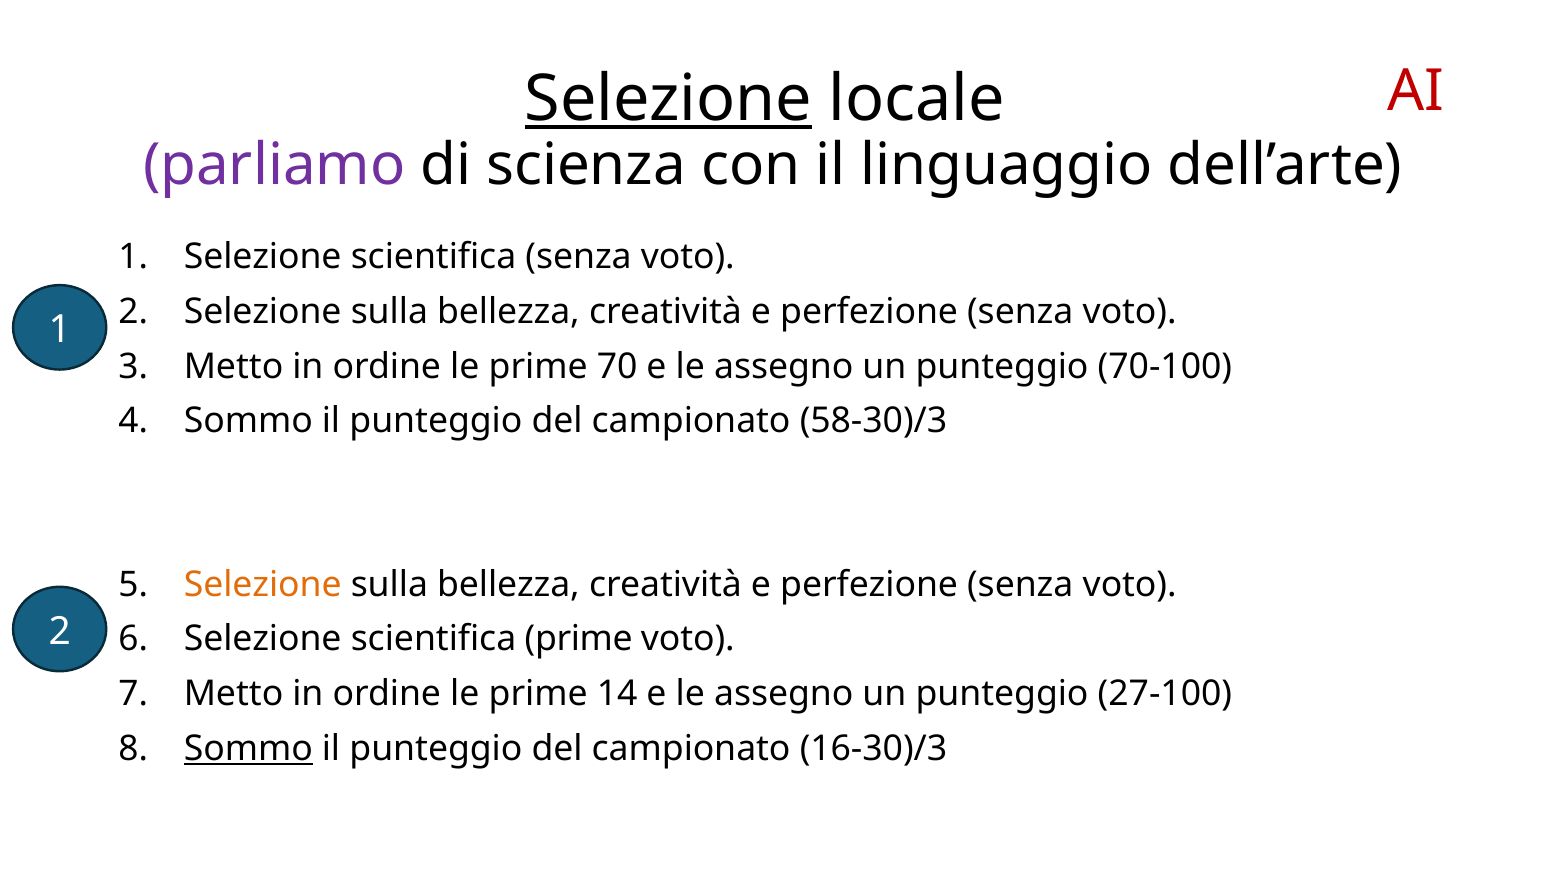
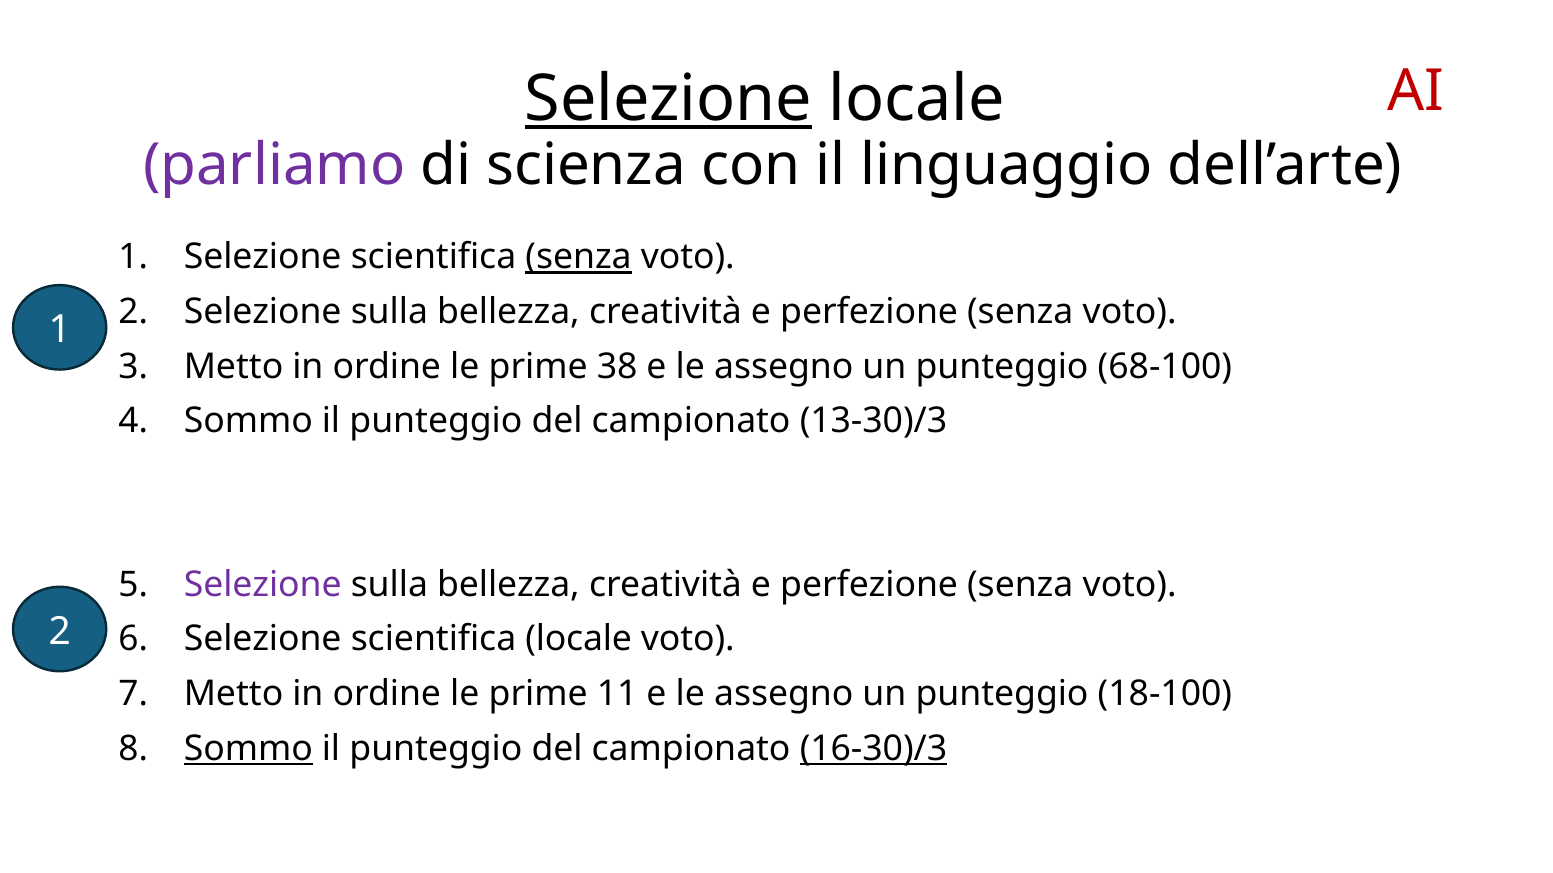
senza underline: none -> present (579, 257)
70: 70 -> 38 (617, 367)
70-100: 70-100 -> 68-100 (1165, 367)
58-30)/3: 58-30)/3 -> 13-30)/3 (873, 421)
Selezione colour: orange -> purple (263, 585)
scientifica prime: prime -> locale (579, 640)
14: 14 -> 11 (617, 694)
27-100: 27-100 -> 18-100 (1165, 694)
16-30)/3 underline: none -> present (873, 749)
